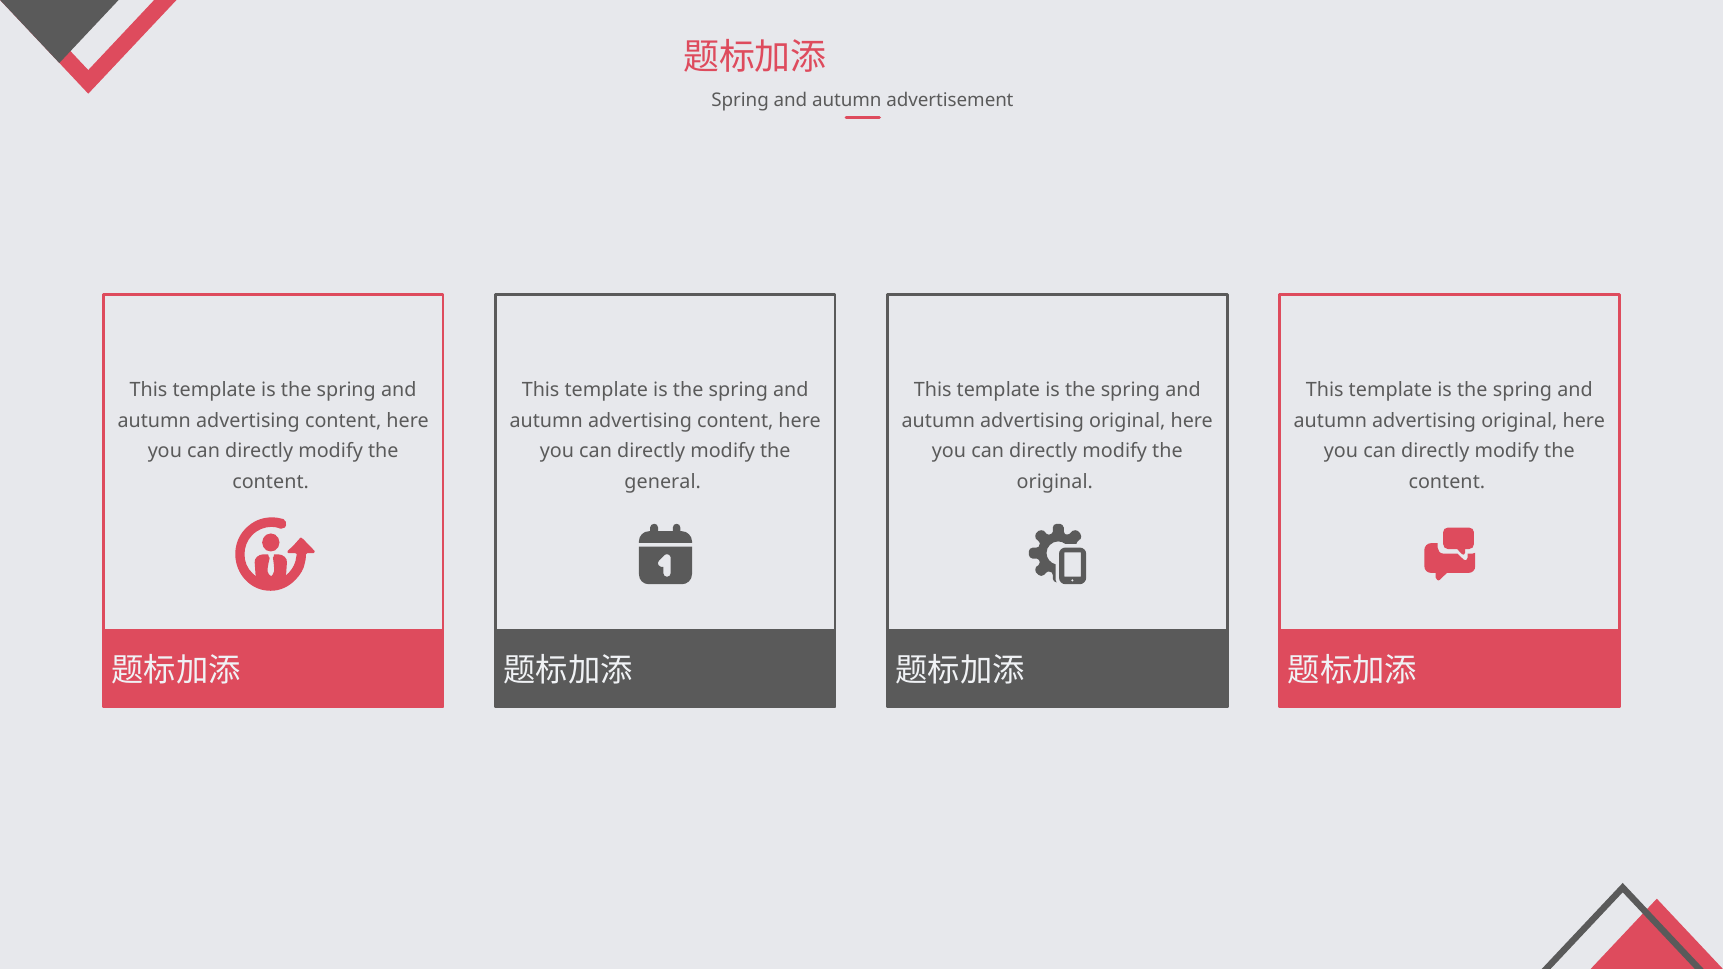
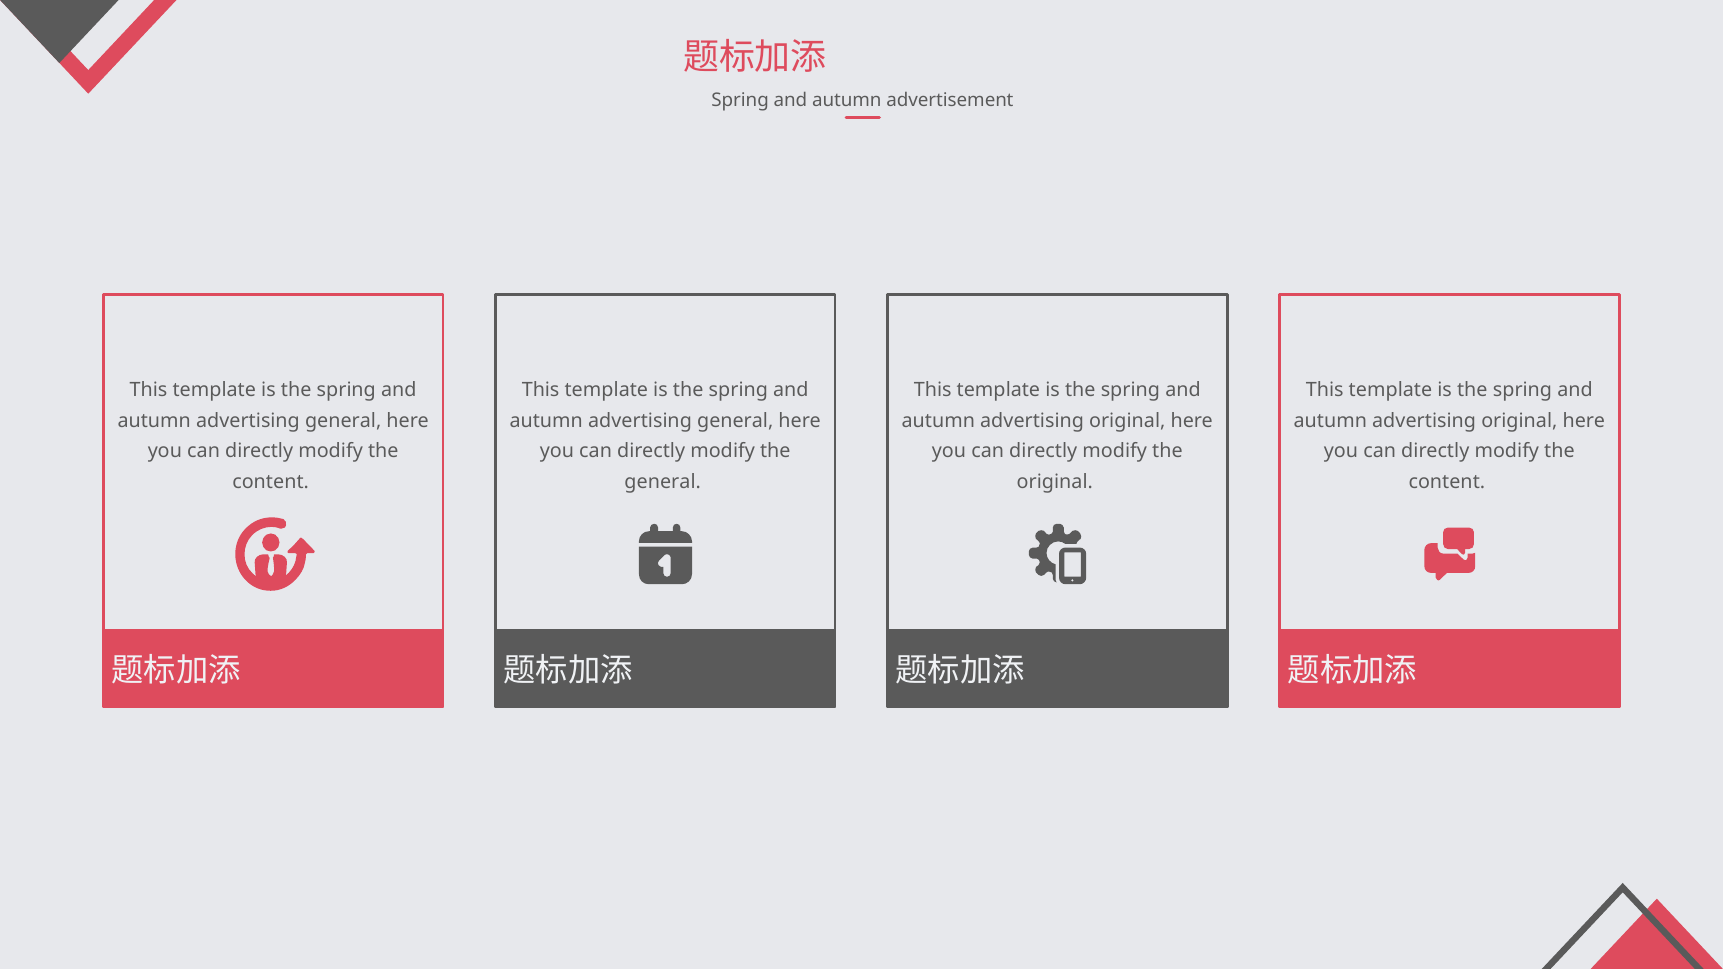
content: content -> general (343, 421)
content: content -> general (735, 421)
